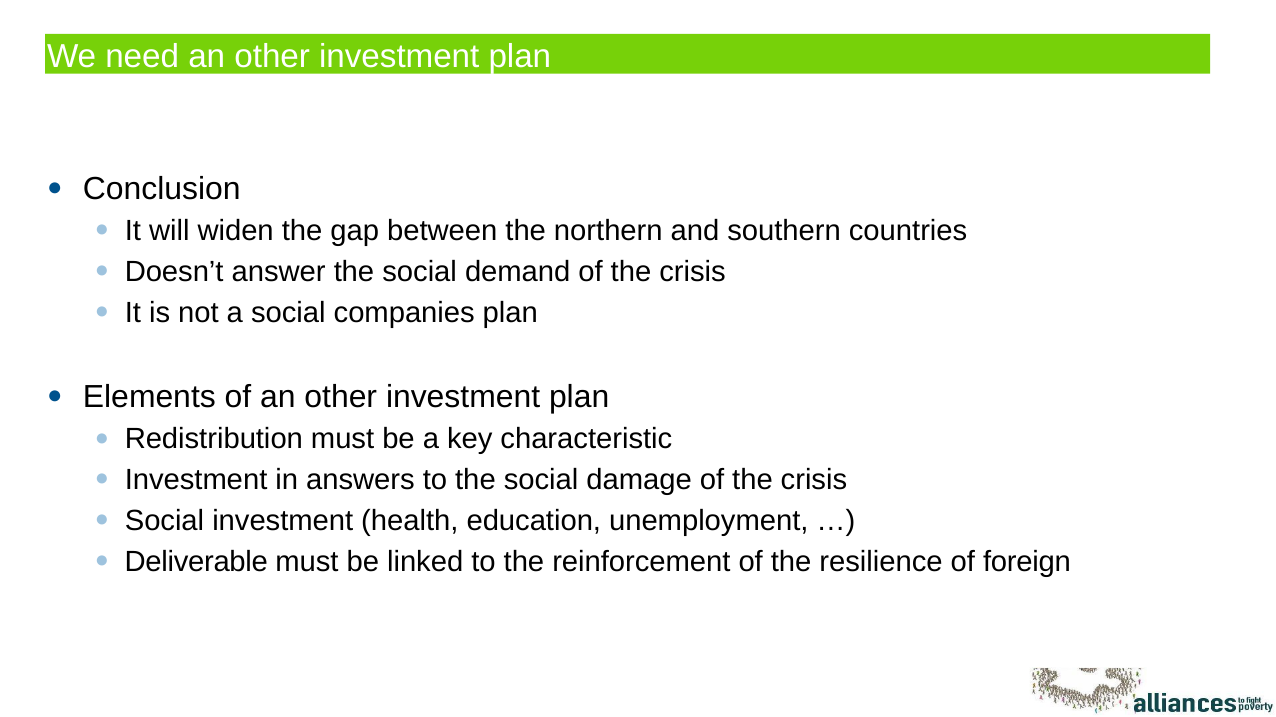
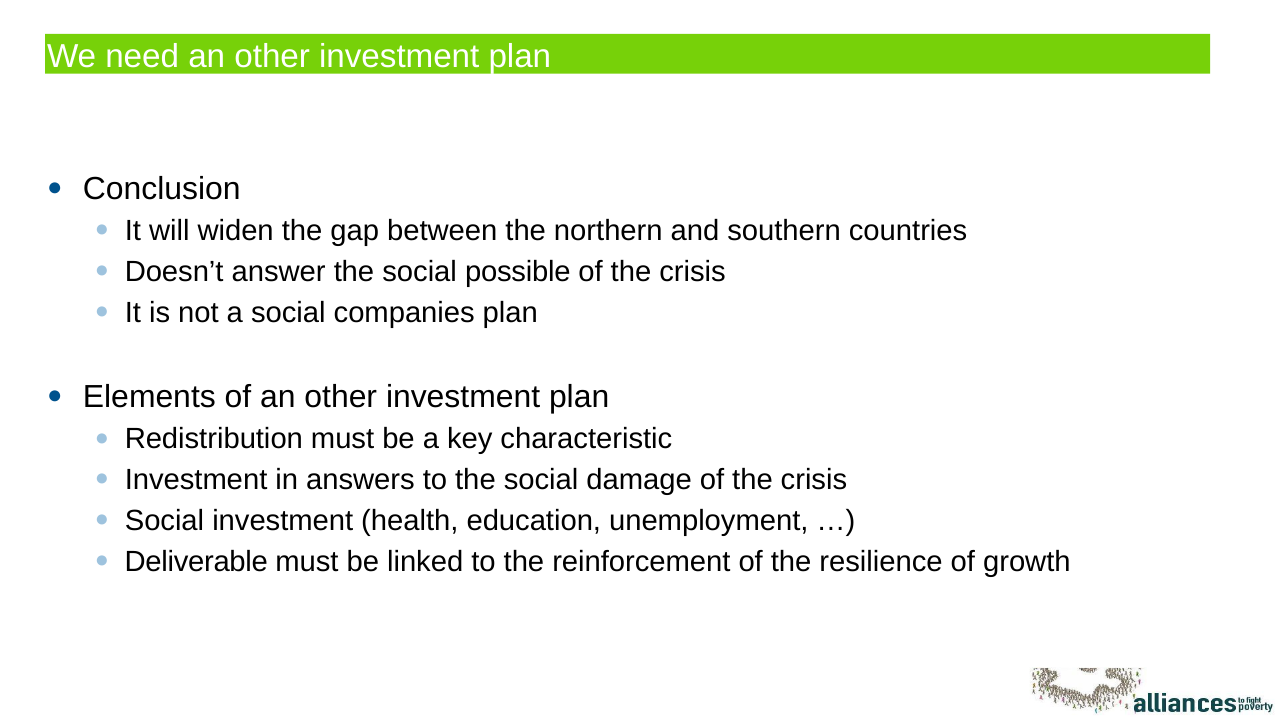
demand: demand -> possible (518, 272)
foreign: foreign -> growth (1027, 562)
